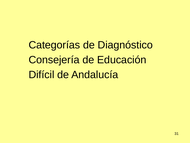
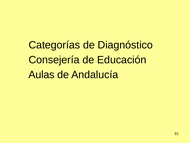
Difícil: Difícil -> Aulas (42, 74)
